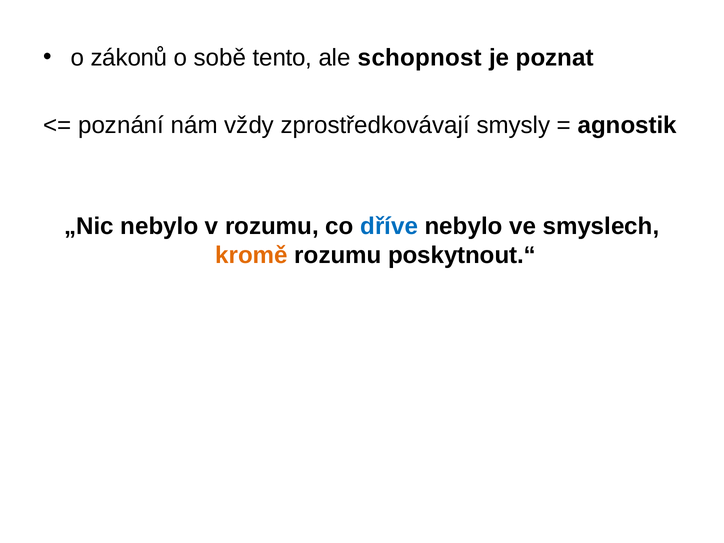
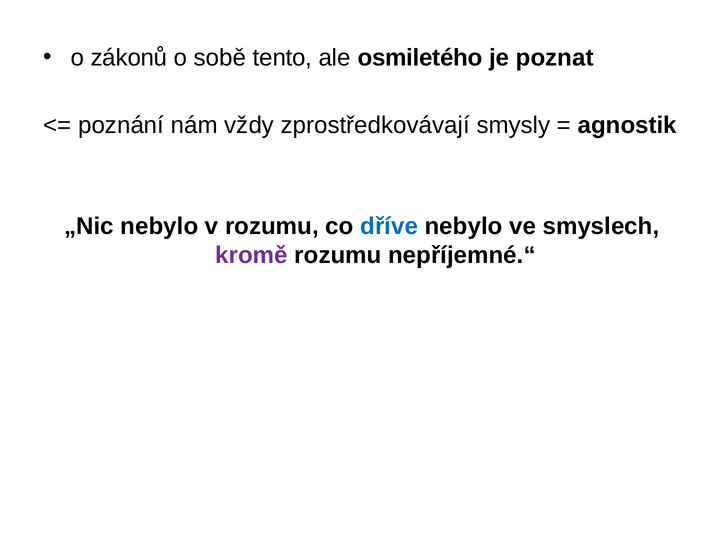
schopnost: schopnost -> osmiletého (420, 58)
kromě colour: orange -> purple (252, 255)
poskytnout.“: poskytnout.“ -> nepříjemné.“ (462, 255)
